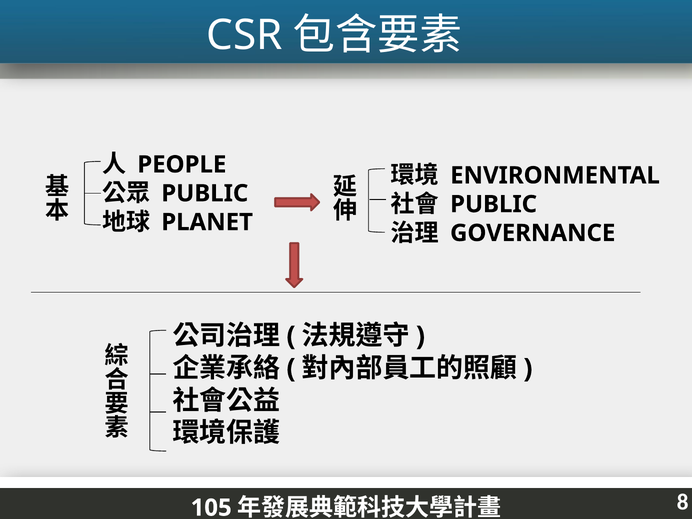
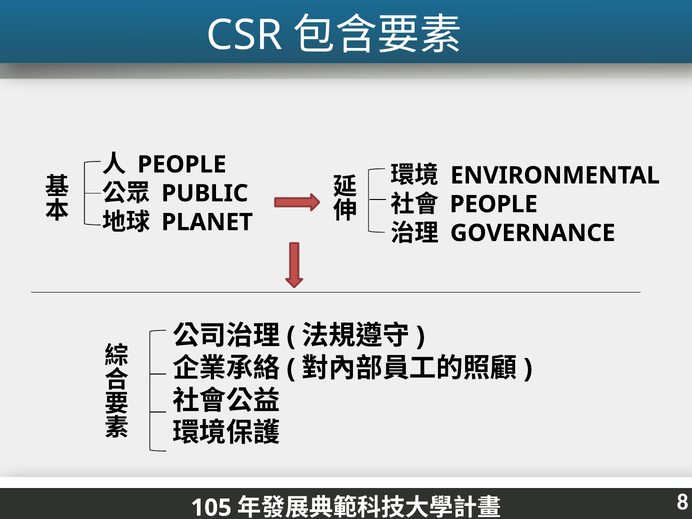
PUBLIC: PUBLIC -> PEOPLE (494, 204)
